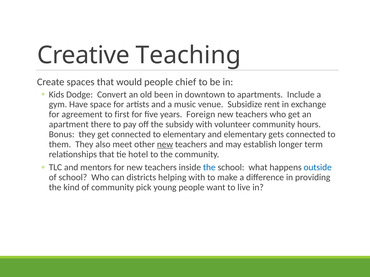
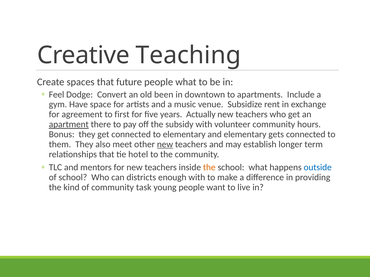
would: would -> future (129, 82)
people chief: chief -> what (186, 82)
Kids: Kids -> Feel (57, 95)
Foreign: Foreign -> Actually (201, 115)
apartment underline: none -> present (69, 125)
the colour: blue -> orange (209, 168)
helping: helping -> enough (172, 178)
pick: pick -> task (144, 188)
